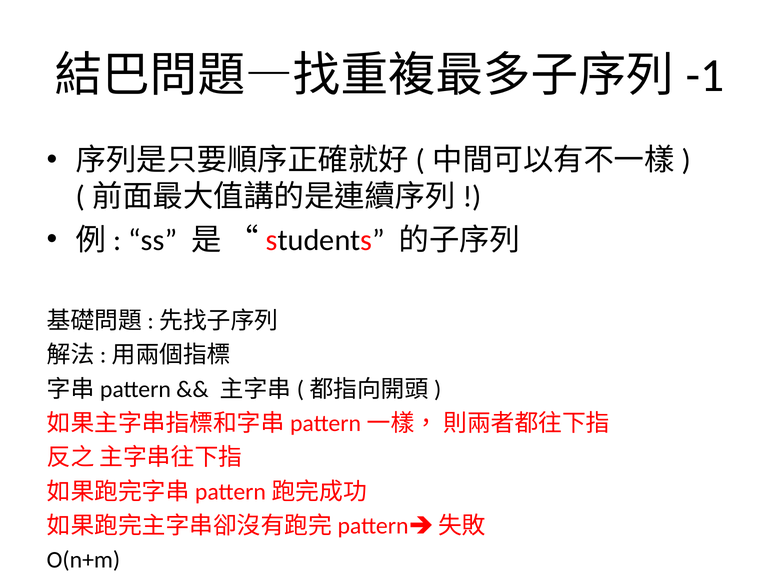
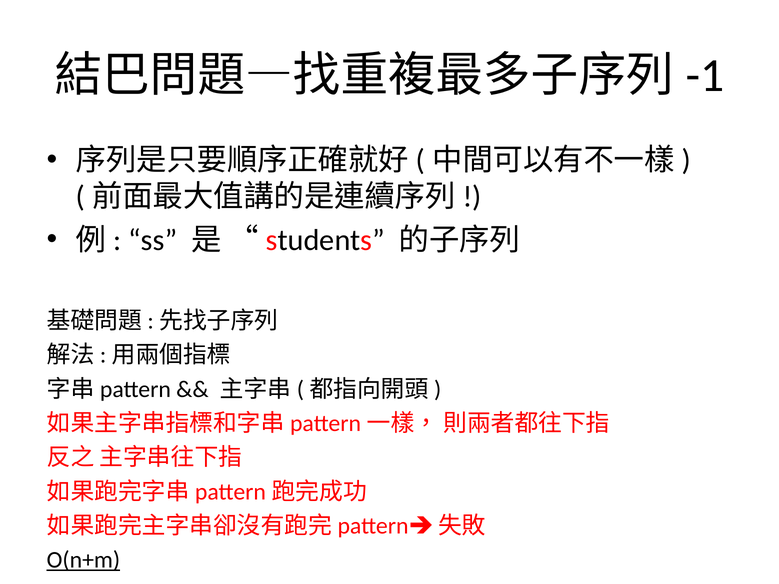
O(n+m underline: none -> present (83, 560)
